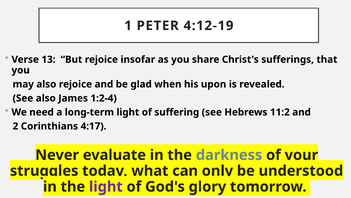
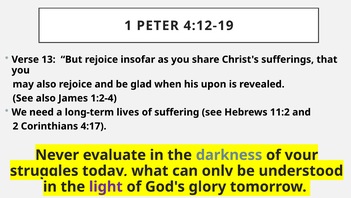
long-term light: light -> lives (128, 112)
